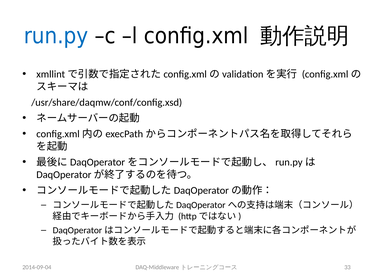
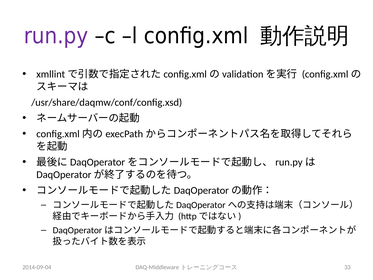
run.py colour: blue -> purple (56, 36)
